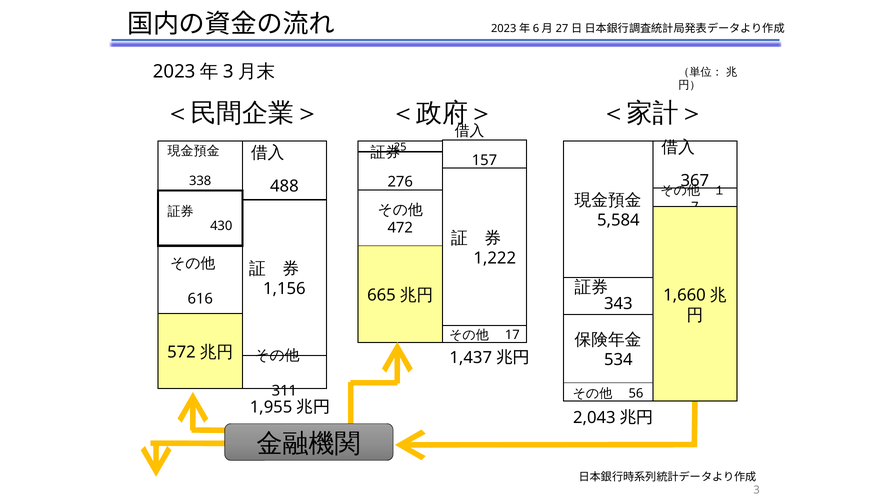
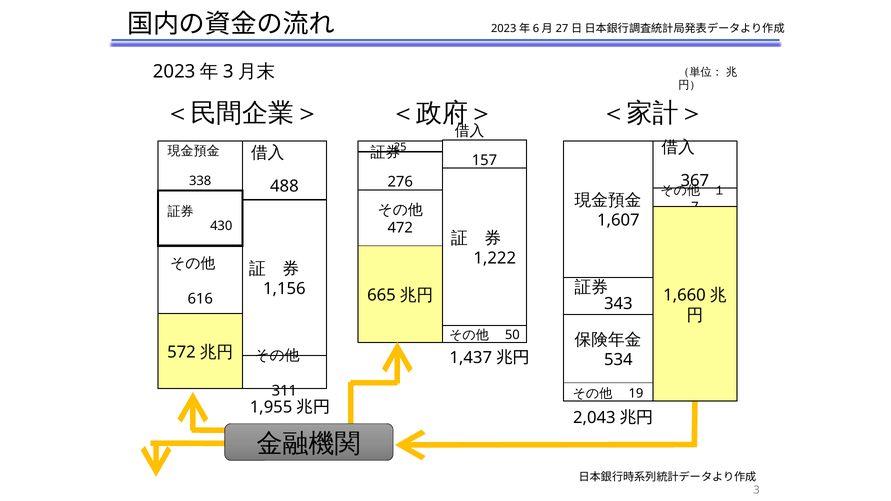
5,584: 5,584 -> 1,607 (618, 221)
17: 17 -> 50 (512, 335)
56: 56 -> 19 (636, 394)
